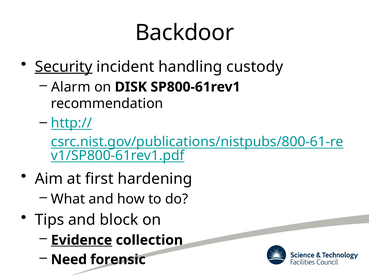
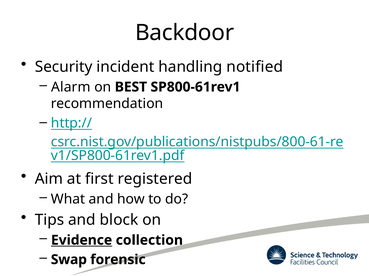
Security underline: present -> none (64, 67)
custody: custody -> notified (255, 67)
DISK: DISK -> BEST (131, 87)
hardening: hardening -> registered (155, 179)
Need: Need -> Swap (69, 260)
